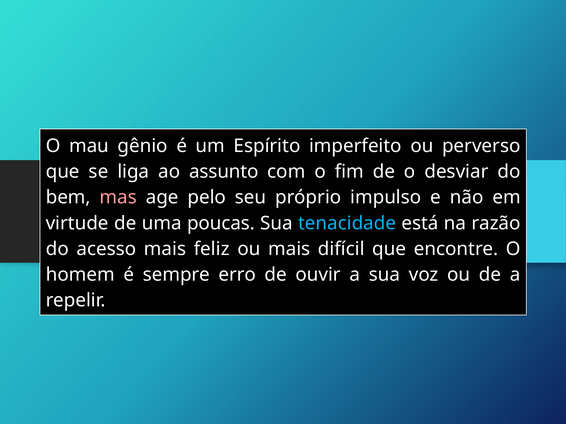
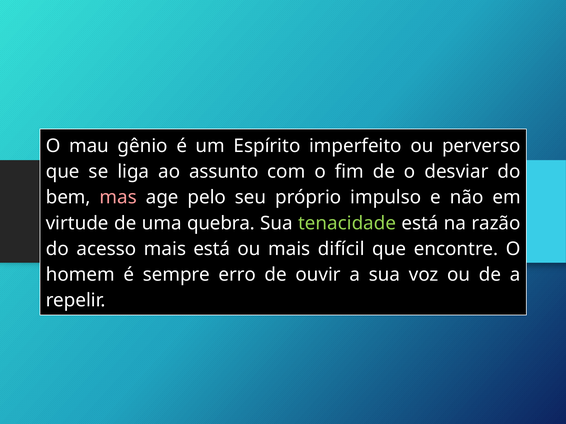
poucas: poucas -> quebra (221, 223)
tenacidade colour: light blue -> light green (347, 223)
mais feliz: feliz -> está (212, 249)
